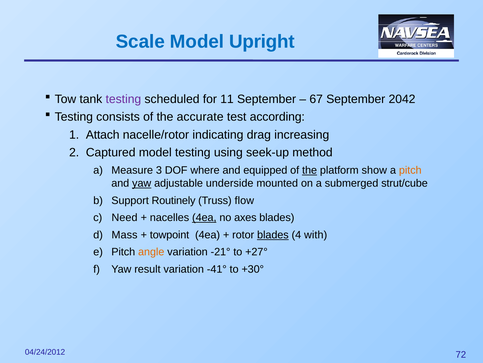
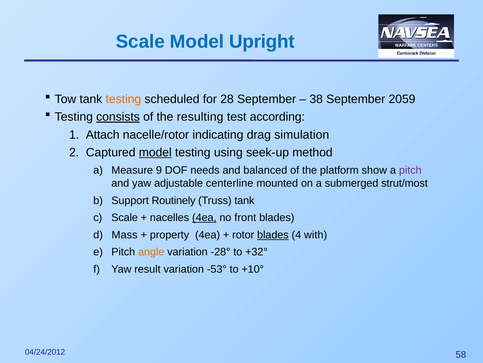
testing colour: purple -> orange (123, 99)
11: 11 -> 28 (227, 99)
67: 67 -> 38 (316, 99)
2042: 2042 -> 2059 (402, 99)
consists underline: none -> present (118, 117)
accurate: accurate -> resulting (200, 117)
increasing: increasing -> simulation (302, 134)
model underline: none -> present (155, 152)
3: 3 -> 9 (159, 170)
where: where -> needs (205, 170)
equipped: equipped -> balanced (265, 170)
the underline: present -> none (310, 170)
pitch colour: orange -> purple (410, 170)
yaw underline: present -> none (142, 183)
underside: underside -> centerline (230, 183)
strut/cube: strut/cube -> strut/most (405, 183)
Truss flow: flow -> tank (244, 200)
Need: Need -> Scale (125, 217)
axes: axes -> front (245, 217)
towpoint: towpoint -> property (170, 234)
-21°: -21° -> -28° (221, 252)
+27°: +27° -> +32° (256, 252)
-41°: -41° -> -53° (217, 269)
+30°: +30° -> +10° (253, 269)
72: 72 -> 58 (461, 354)
